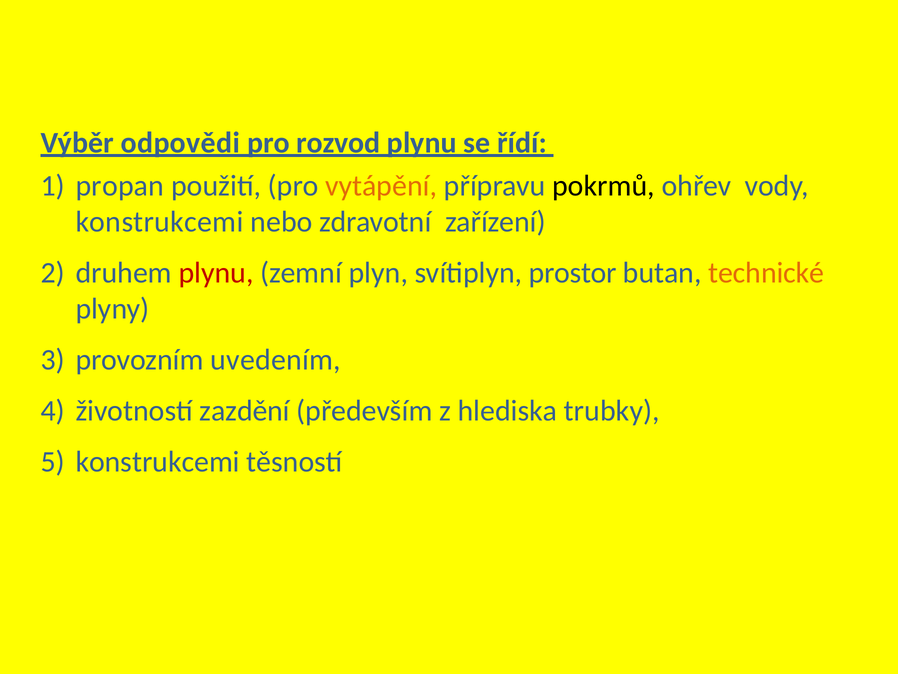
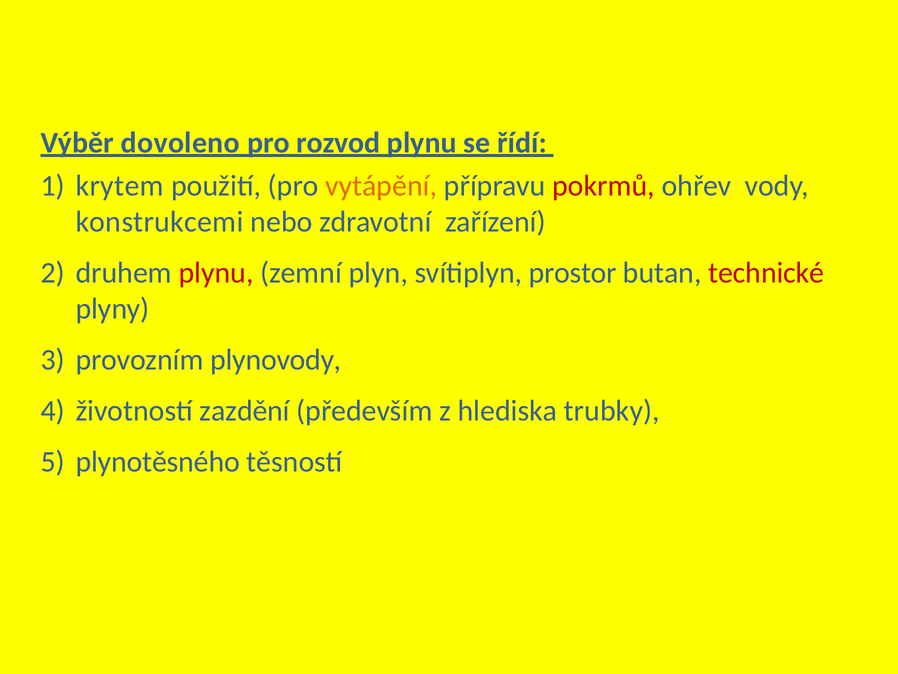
odpovědi: odpovědi -> dovoleno (180, 143)
propan: propan -> krytem (120, 186)
pokrmů colour: black -> red (604, 186)
technické colour: orange -> red (766, 273)
uvedením: uvedením -> plynovody (276, 360)
konstrukcemi: konstrukcemi -> plynotěsného (158, 461)
